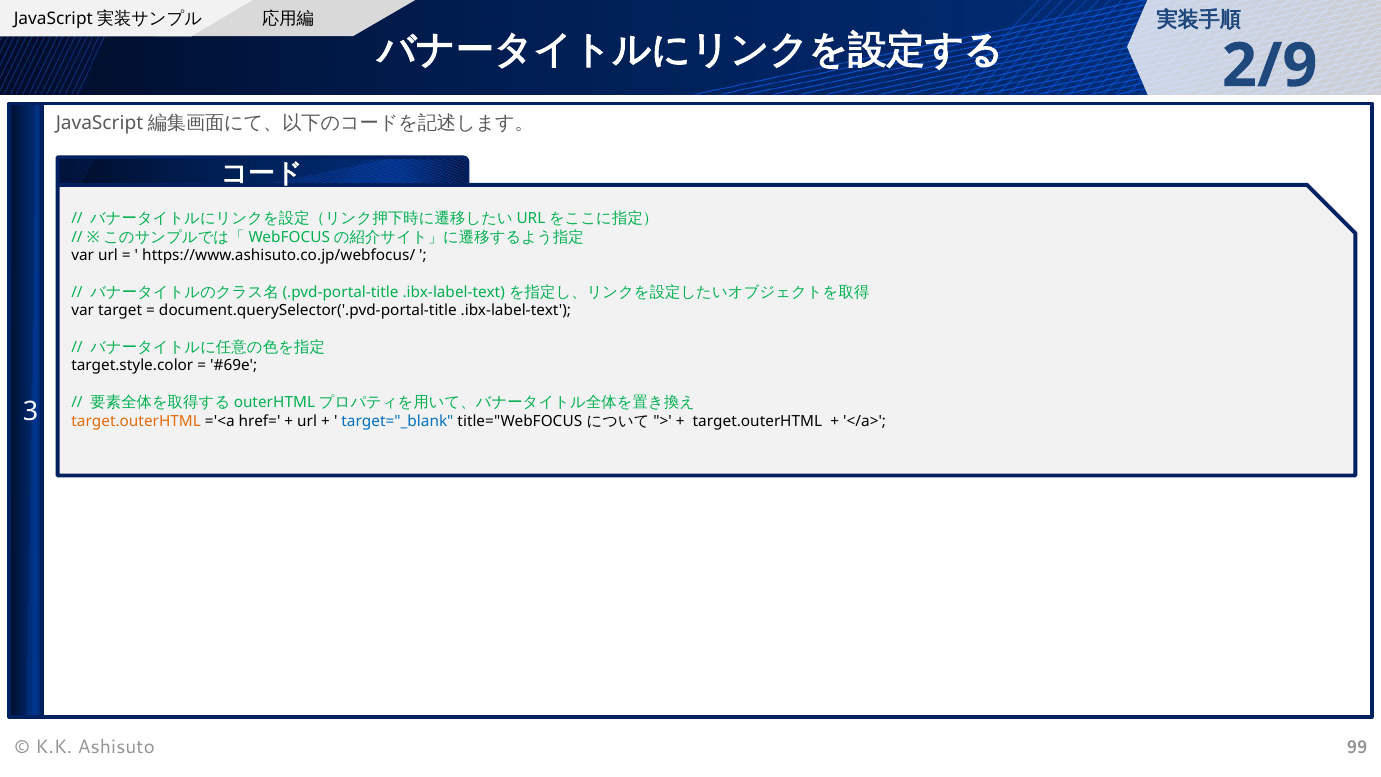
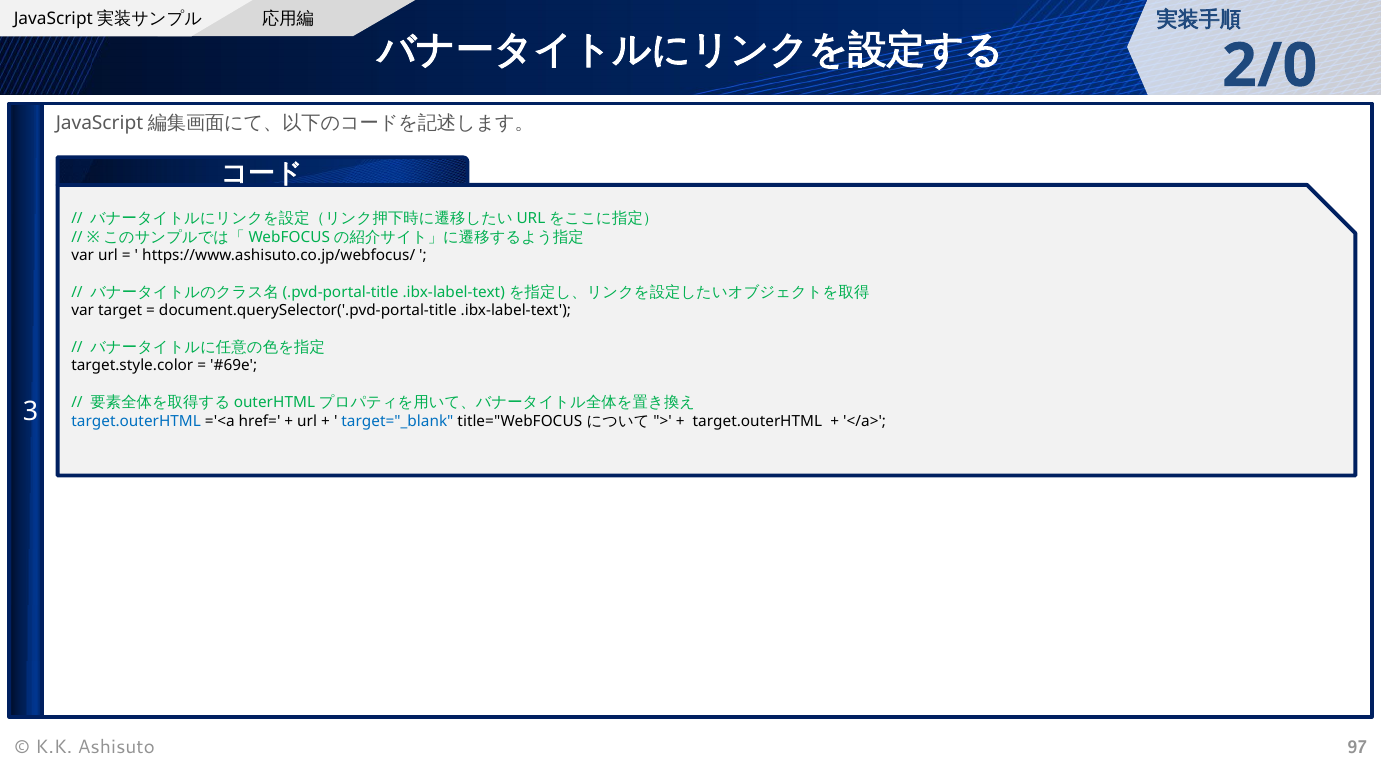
2/9: 2/9 -> 2/0 (1270, 66)
target.outerHTML colour: orange -> blue (136, 421)
99: 99 -> 97 (1357, 747)
